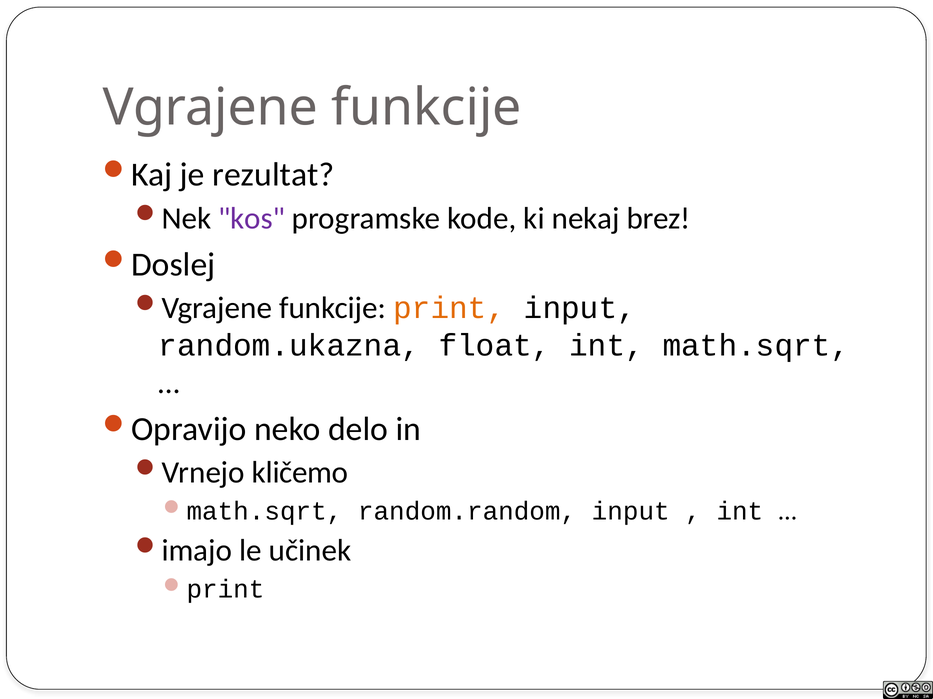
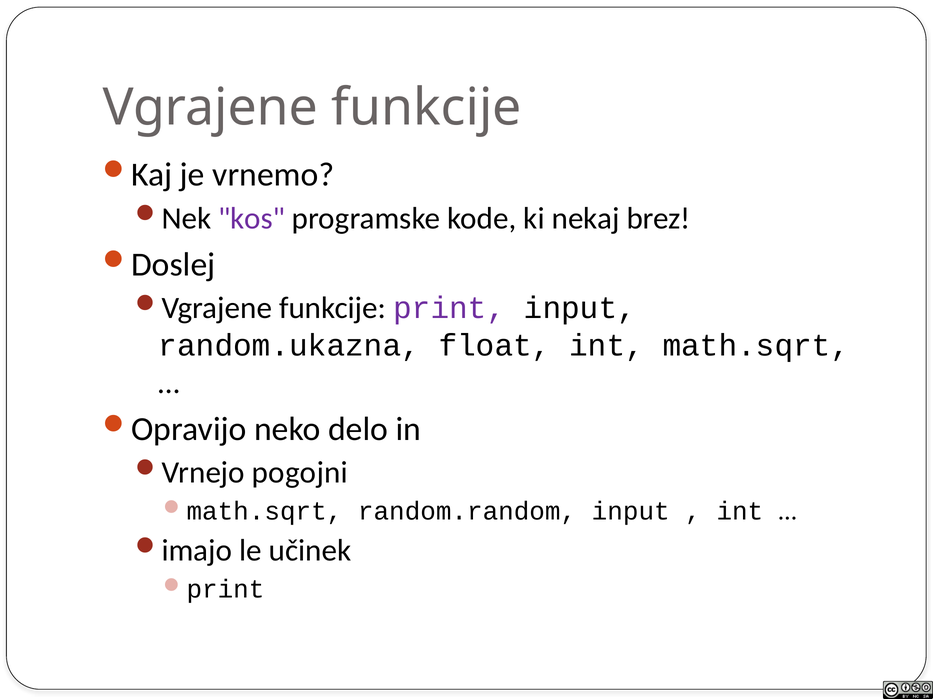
rezultat: rezultat -> vrnemo (273, 175)
print colour: orange -> purple (449, 309)
kličemo: kličemo -> pogojni (300, 473)
